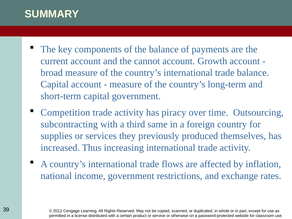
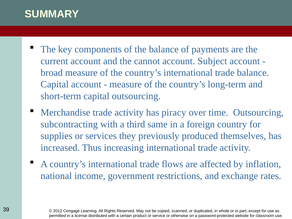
Growth: Growth -> Subject (212, 61)
capital government: government -> outsourcing (136, 96)
Competition: Competition -> Merchandise (65, 113)
